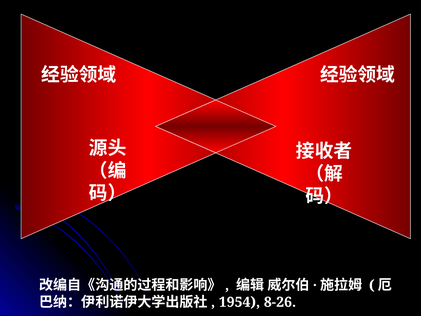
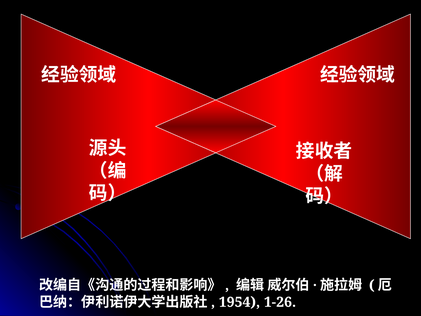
8-26: 8-26 -> 1-26 (280, 302)
